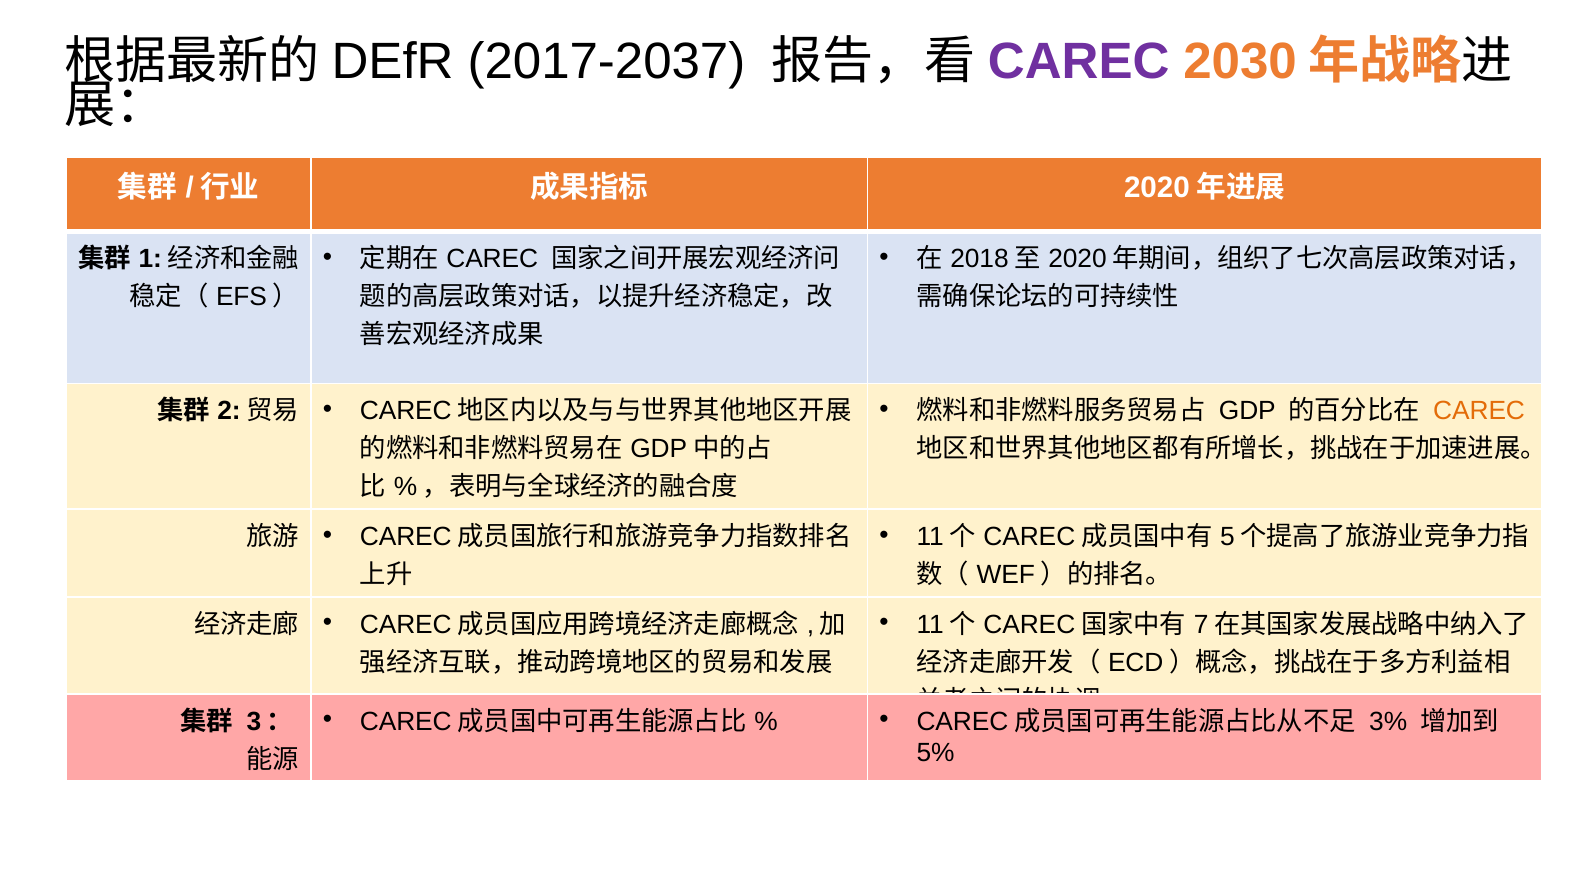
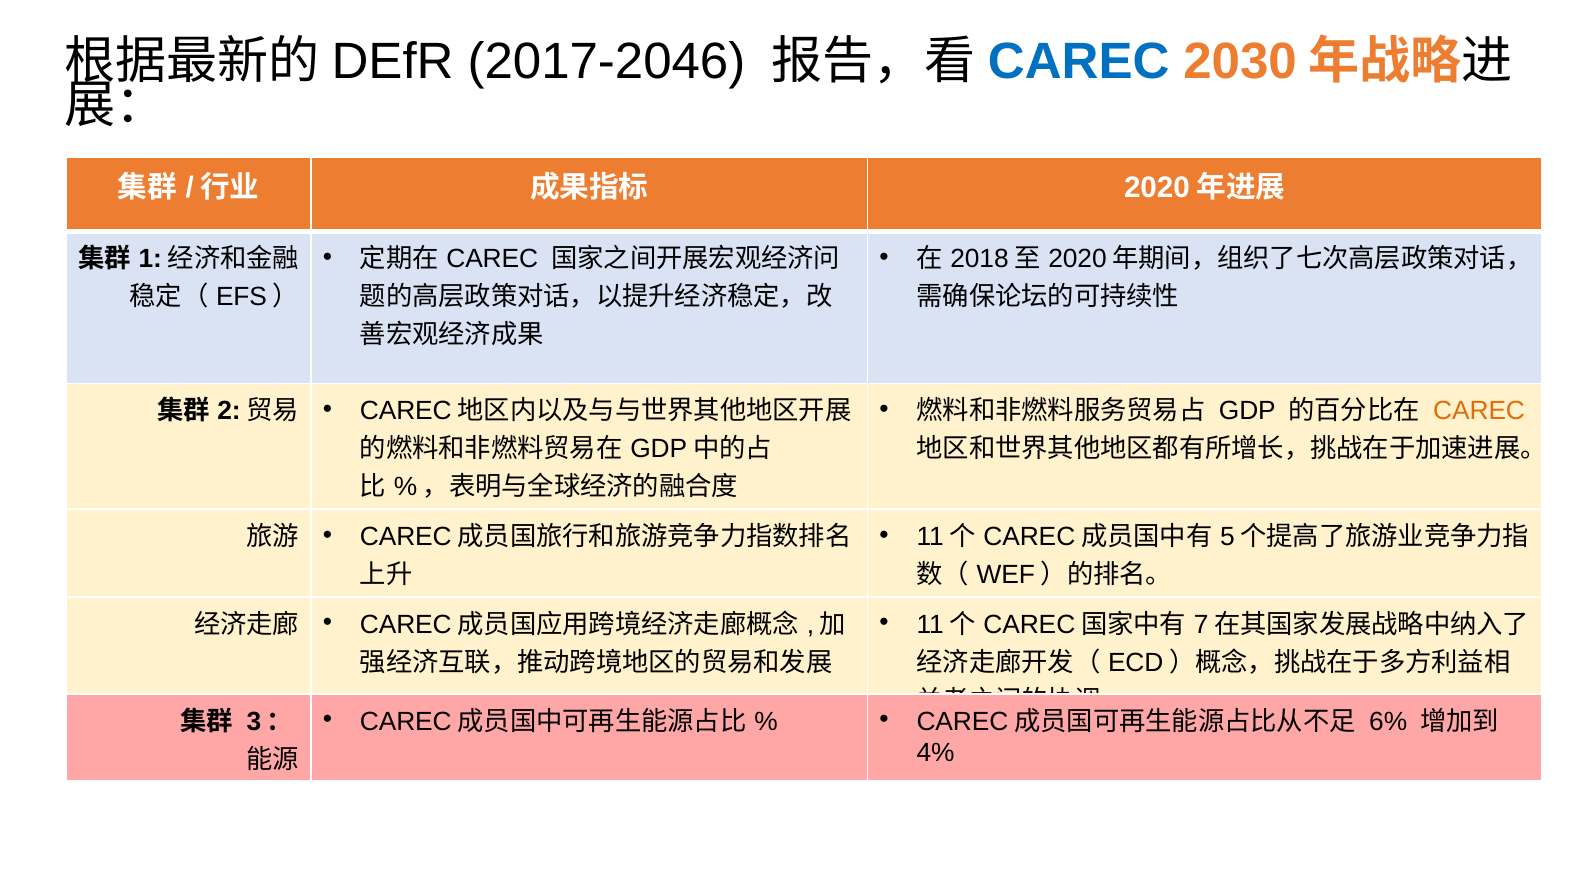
2017-2037: 2017-2037 -> 2017-2046 (606, 62)
CAREC colour: purple -> blue (1079, 62)
3%: 3% -> 6% (1388, 722)
5%: 5% -> 4% (935, 753)
